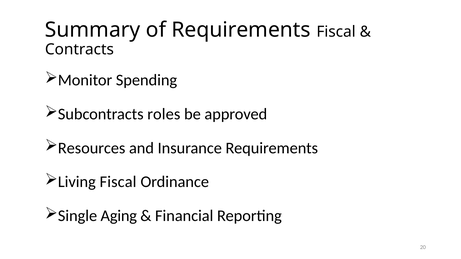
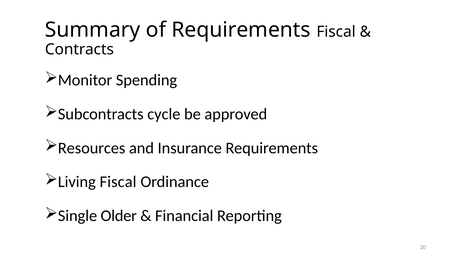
roles: roles -> cycle (164, 114)
Aging: Aging -> Older (119, 216)
